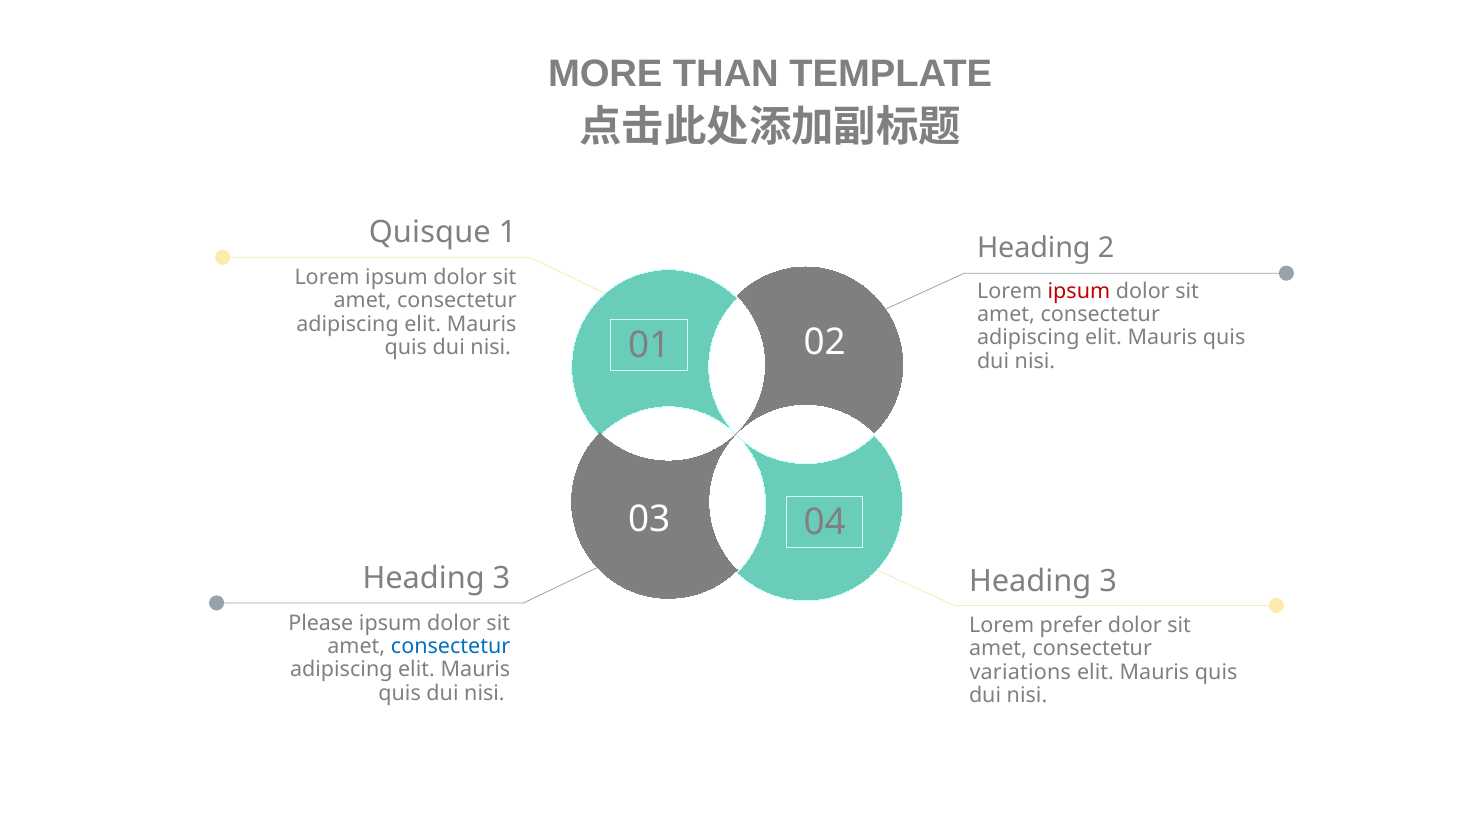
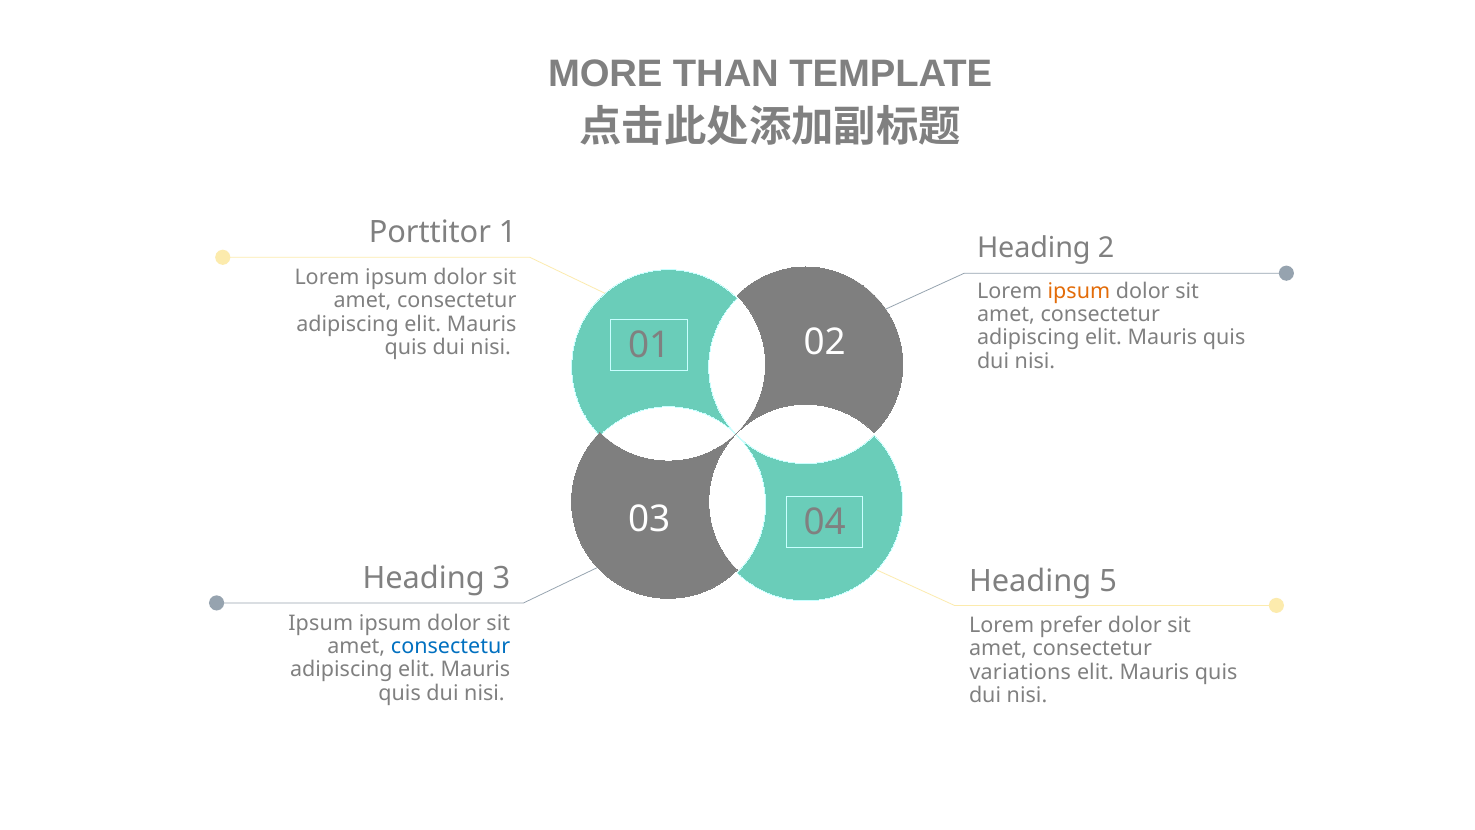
Quisque: Quisque -> Porttitor (430, 233)
ipsum colour: red -> orange (1079, 291)
3: 3 -> 5 (1108, 581)
Please: Please -> Ipsum (321, 623)
